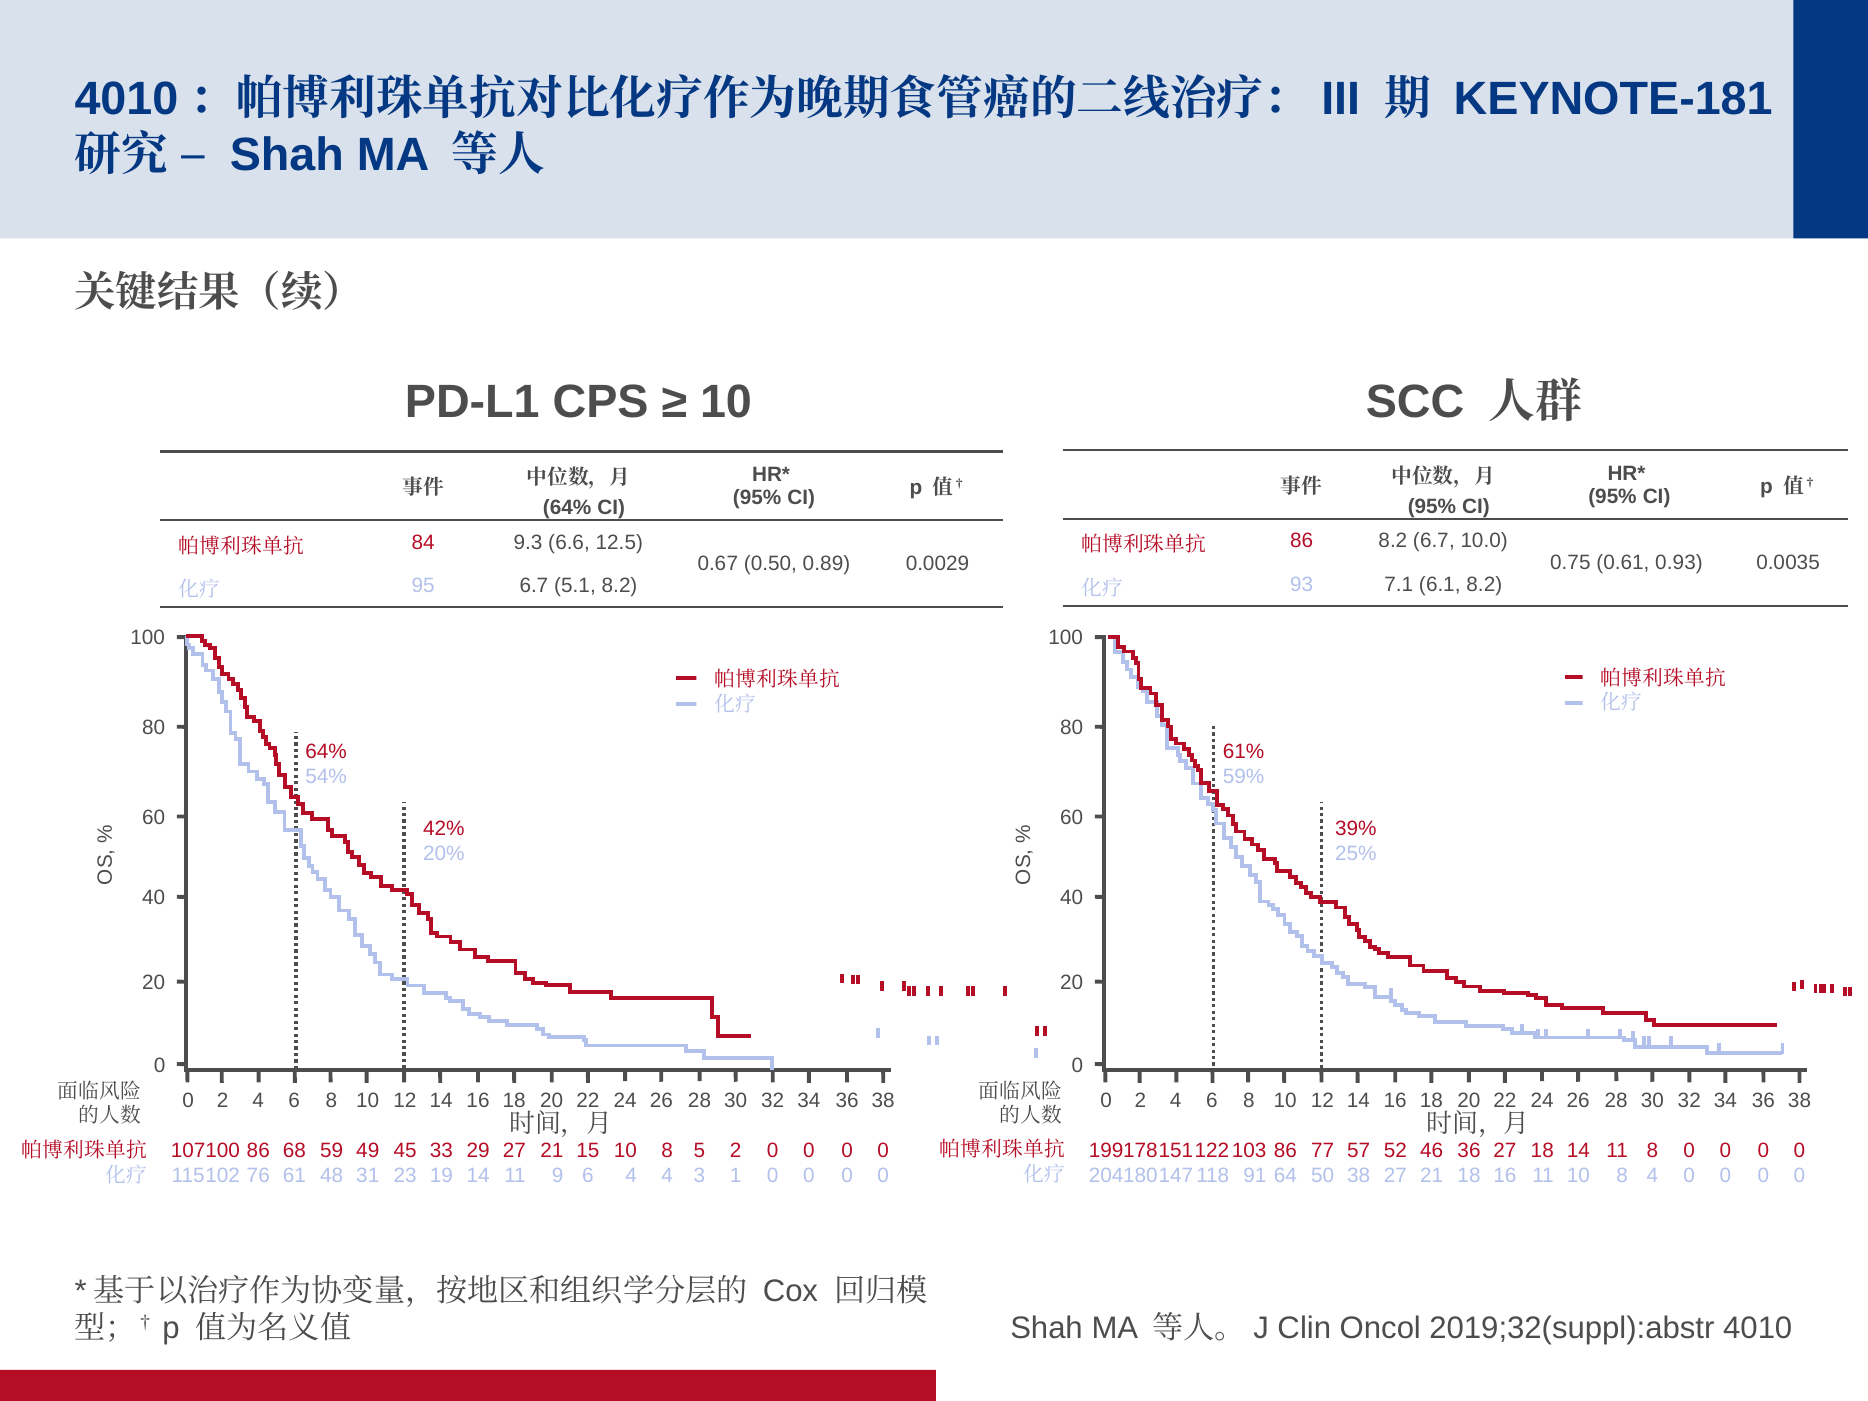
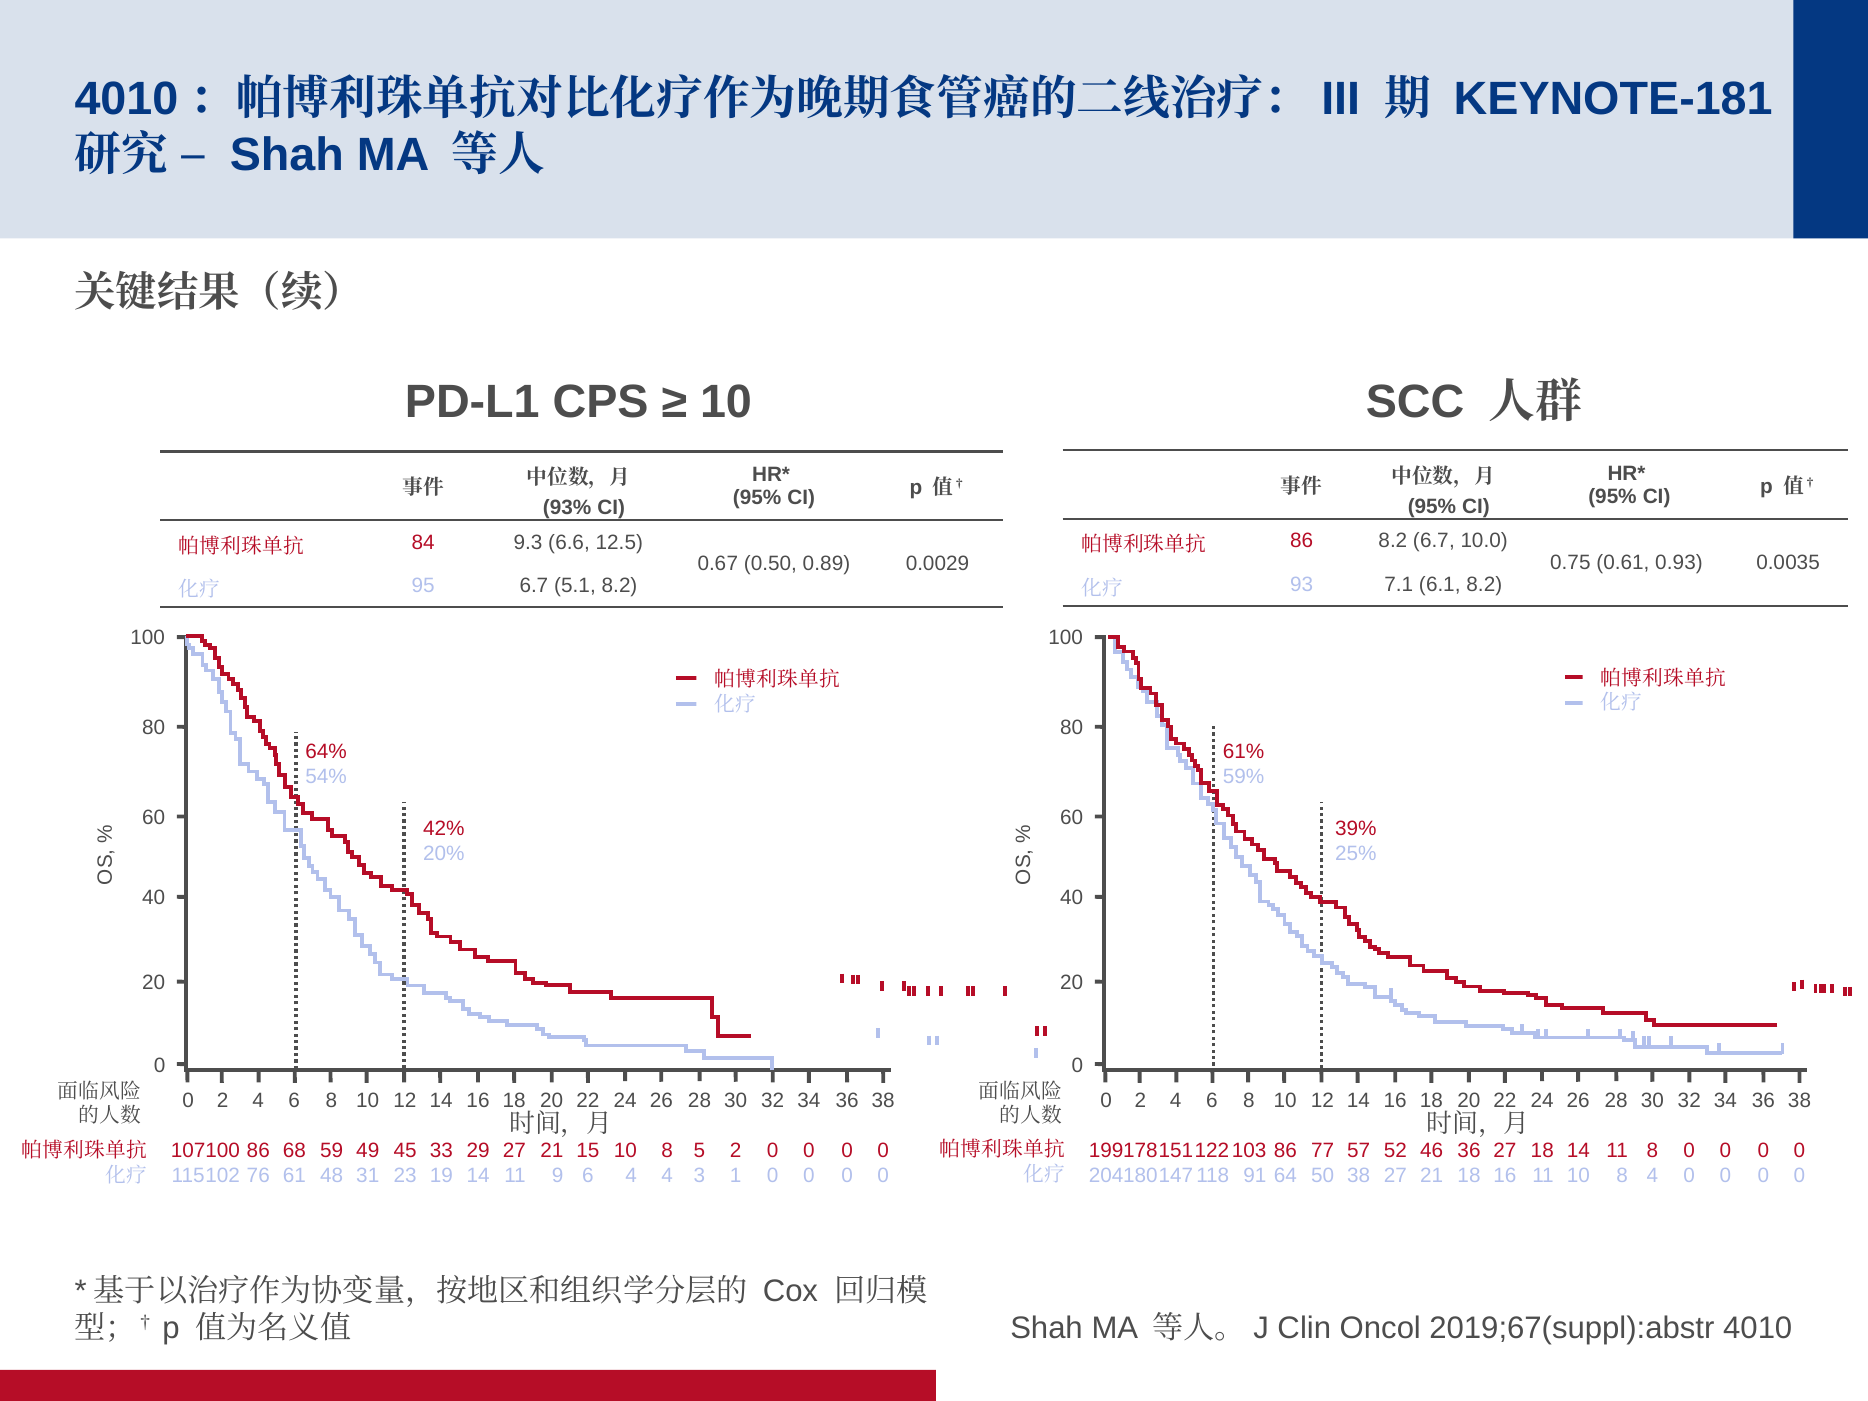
64%: 64% -> 93% (567, 508)
2019;32(suppl):abstr: 2019;32(suppl):abstr -> 2019;67(suppl):abstr (1572, 1328)
